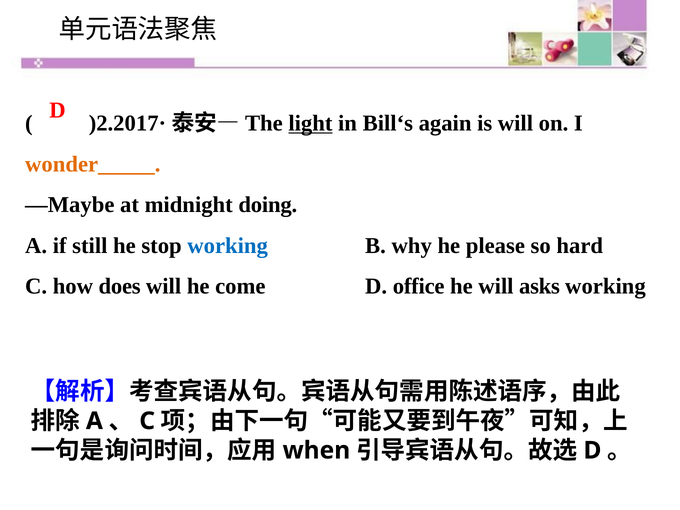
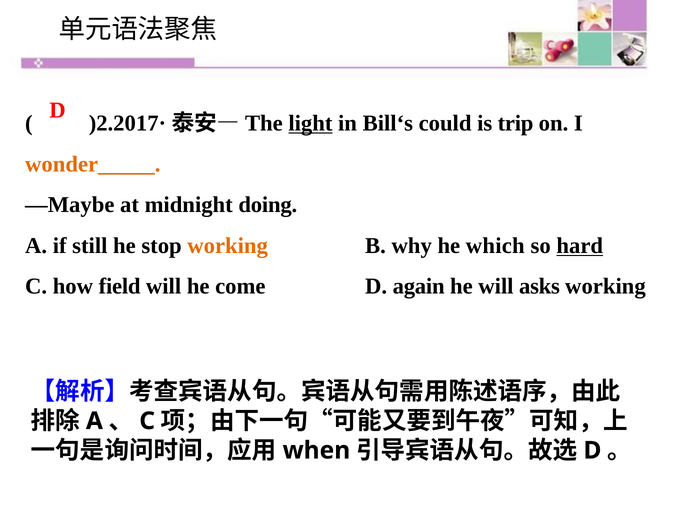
again: again -> could (445, 123)
is will: will -> trip (516, 123)
working colour: blue -> orange (228, 246)
please: please -> which (495, 246)
hard underline: none -> present (580, 246)
does: does -> field (120, 286)
office: office -> again (419, 286)
